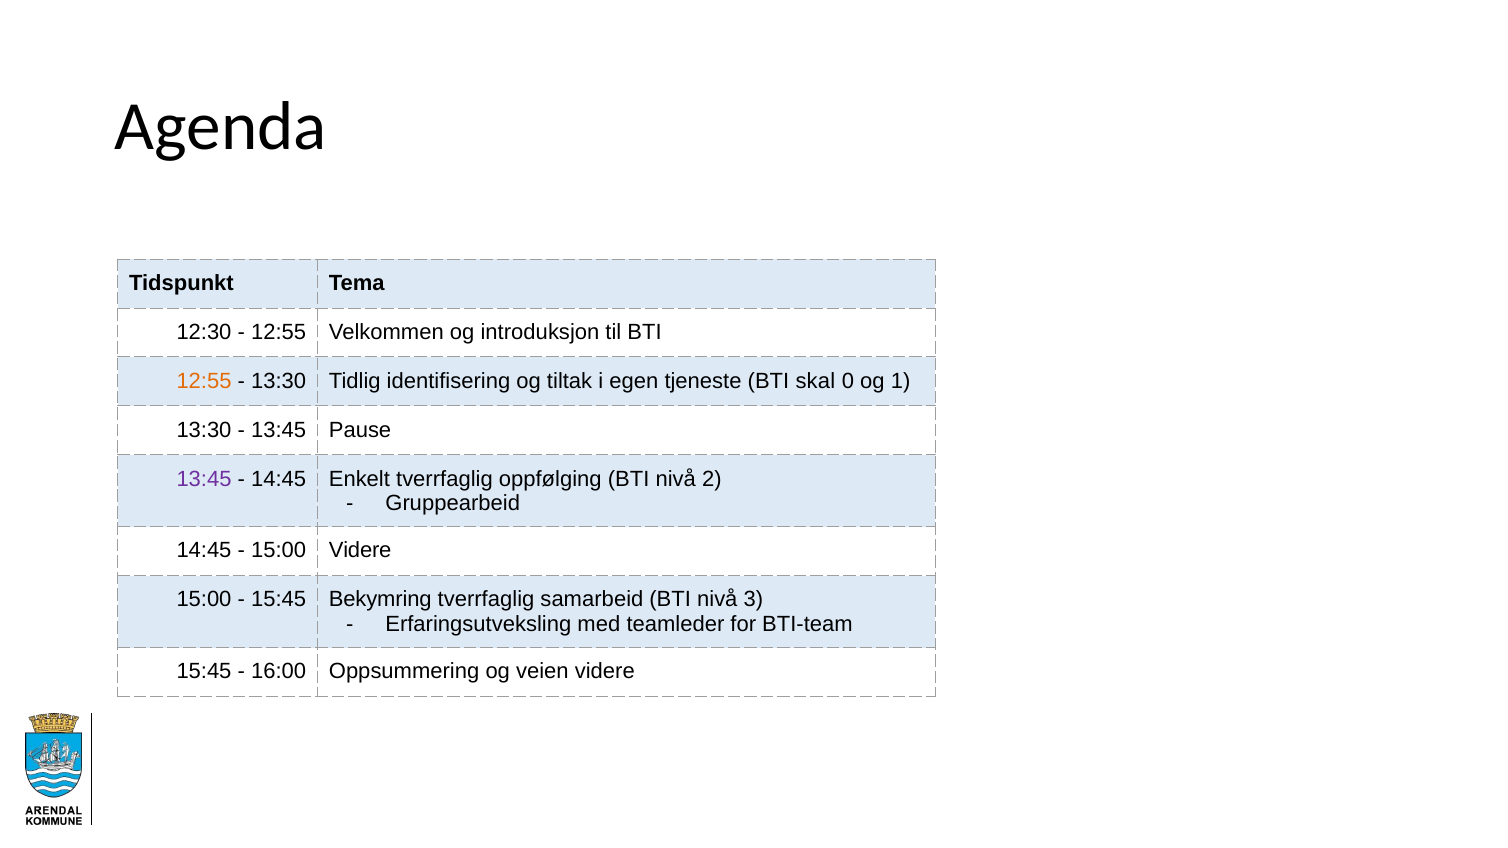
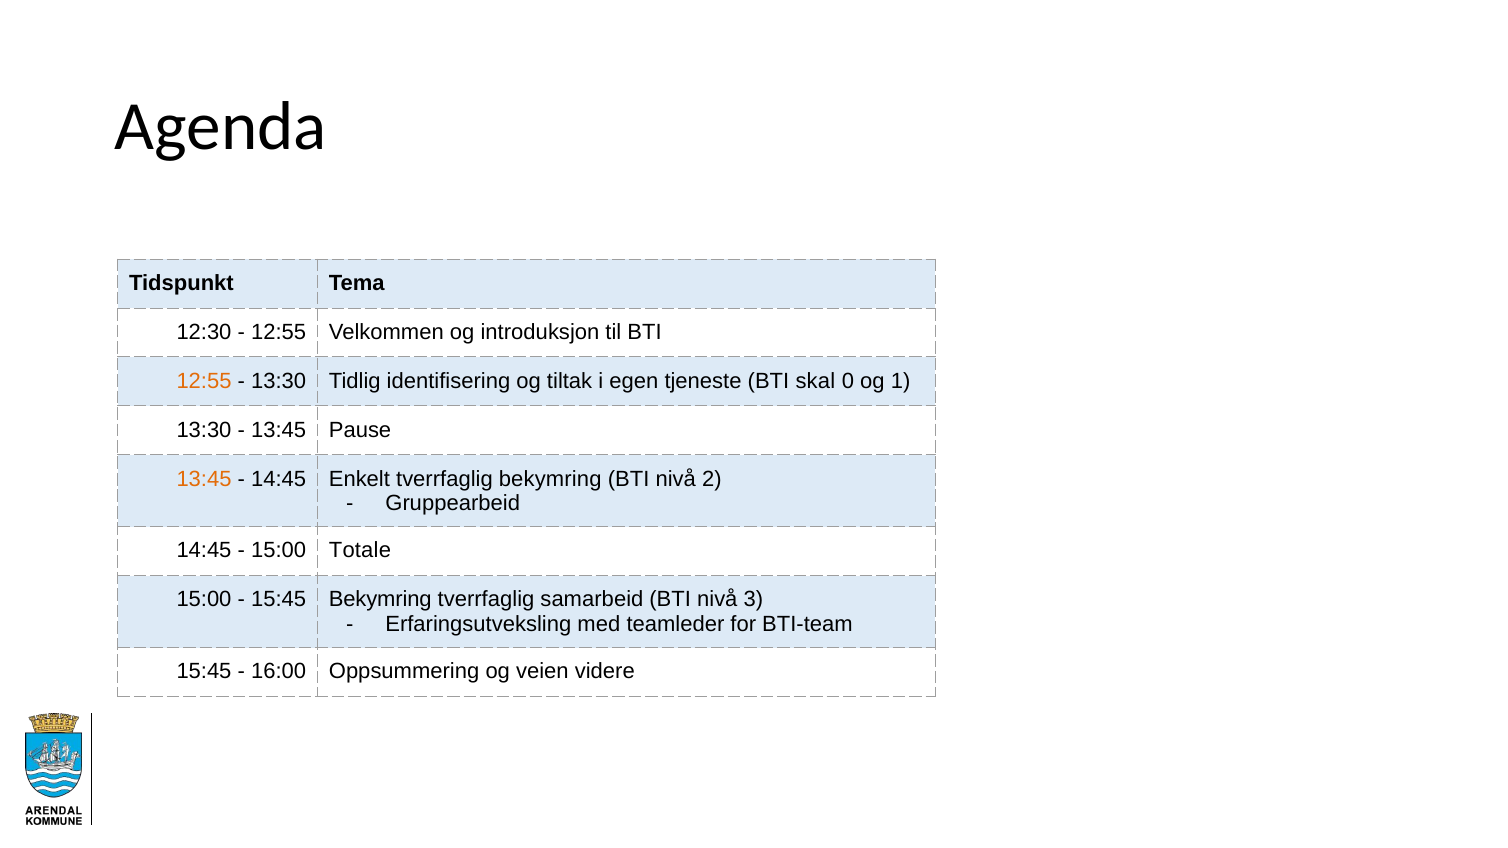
13:45 colour: purple -> orange (204, 479)
tverrfaglig oppfølging: oppfølging -> bekymring (550, 479)
15:00 Videre: Videre -> Totale (360, 551)
